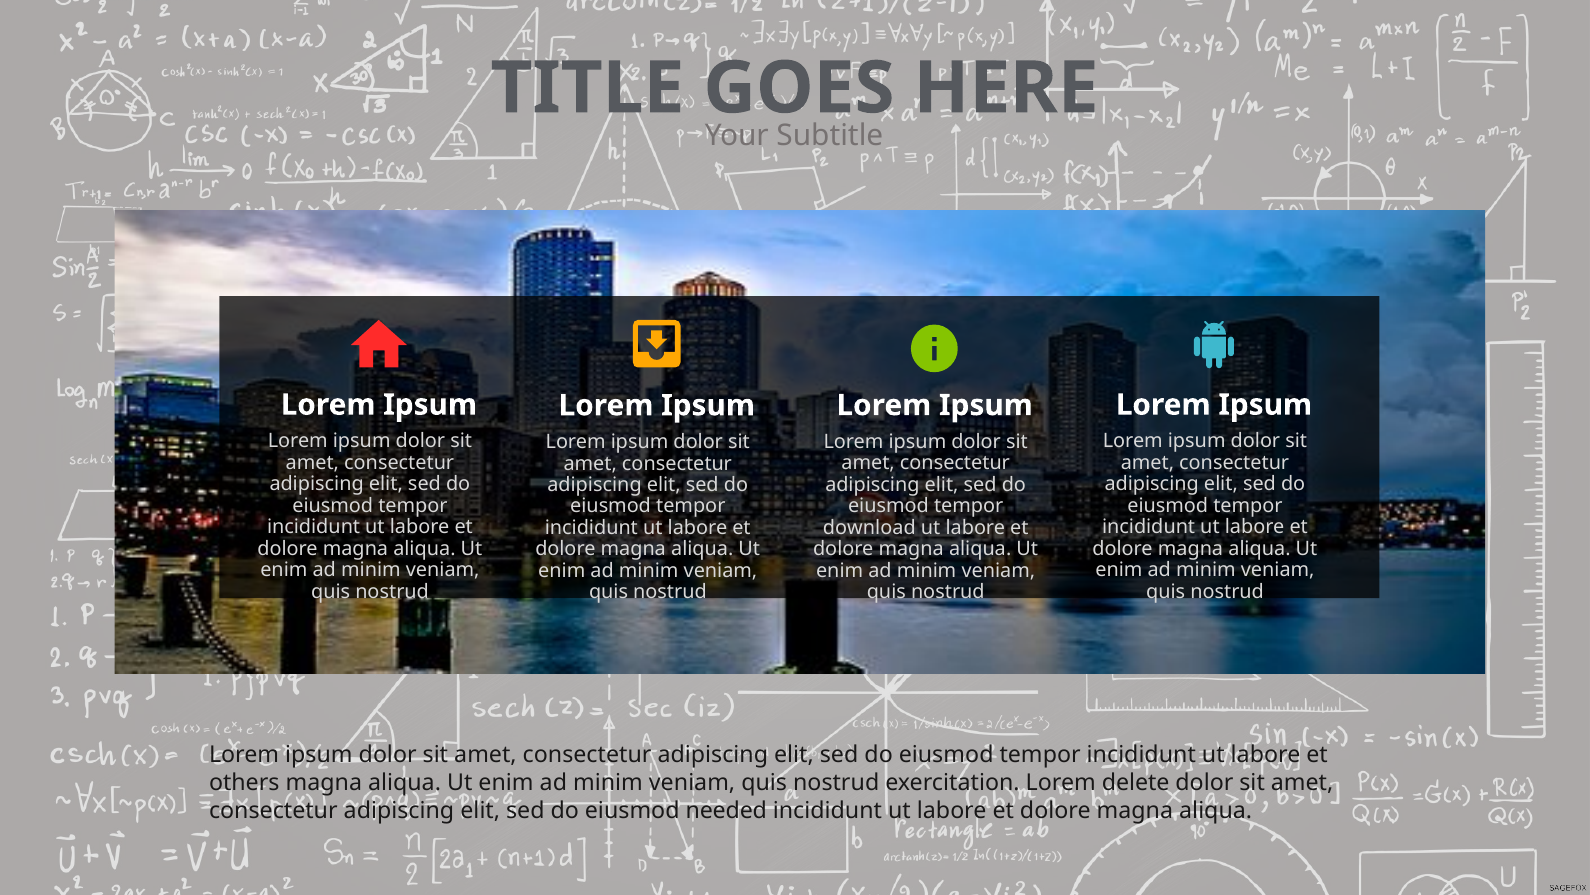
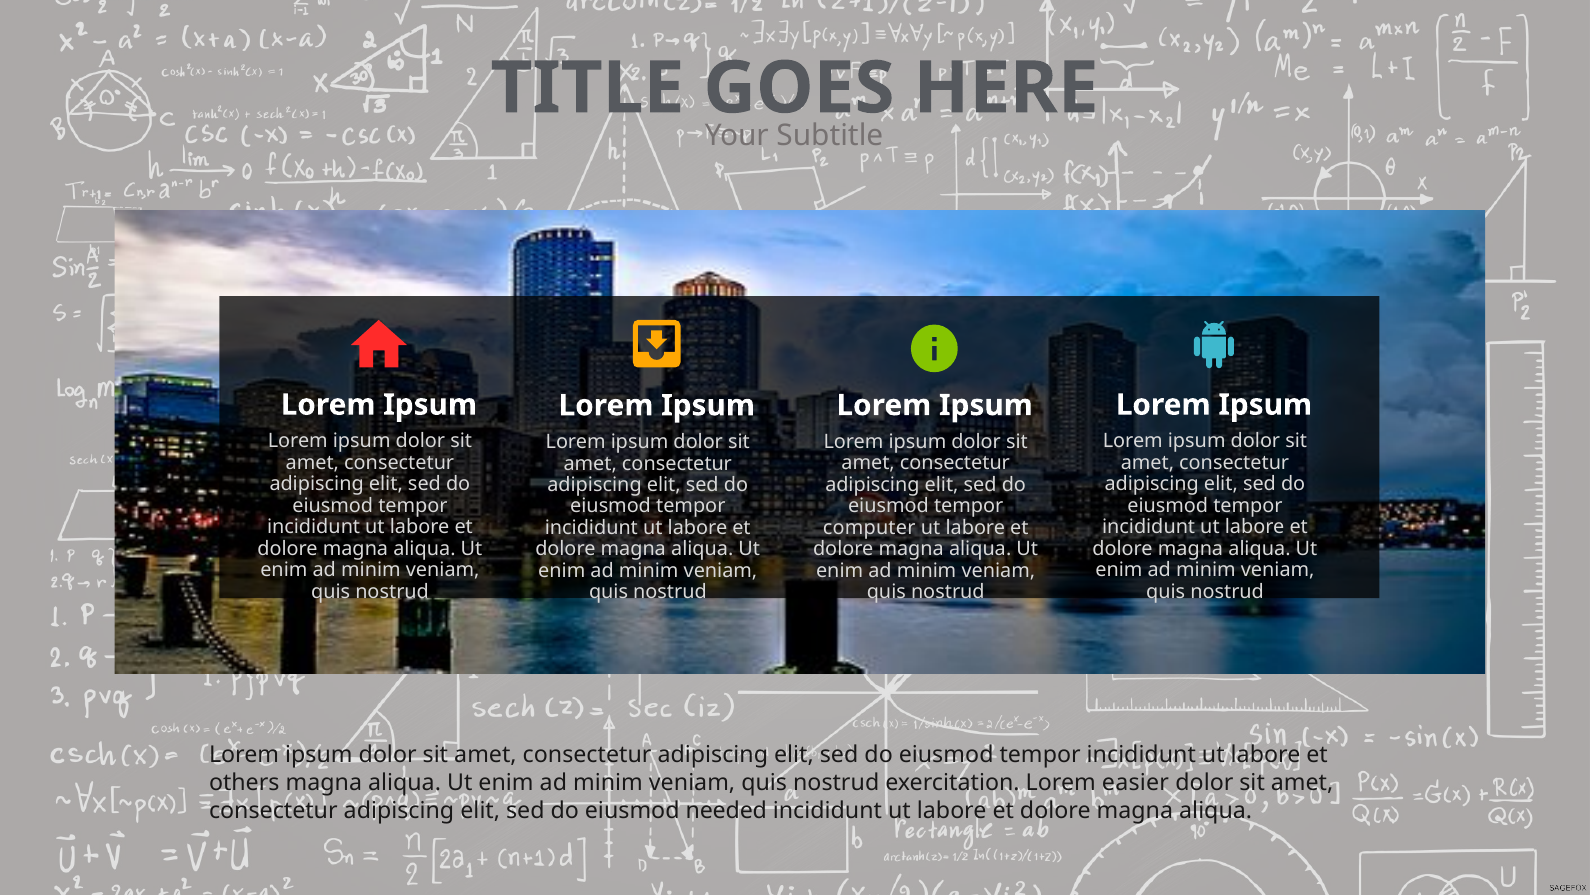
download: download -> computer (869, 527)
delete: delete -> easier (1135, 782)
